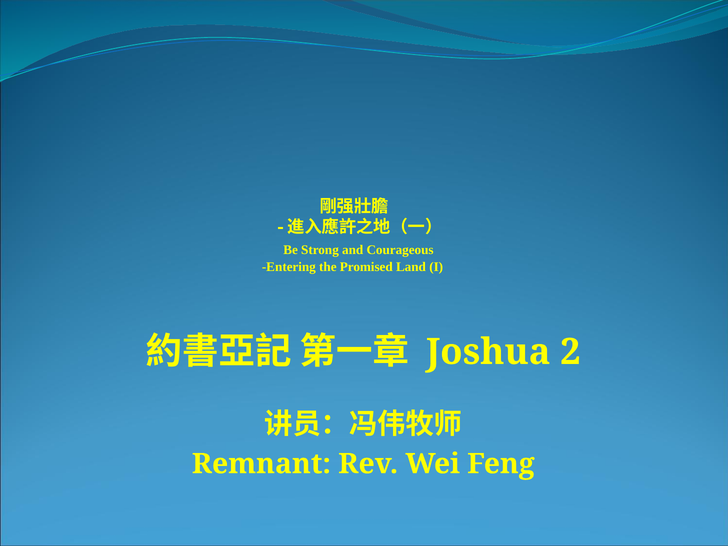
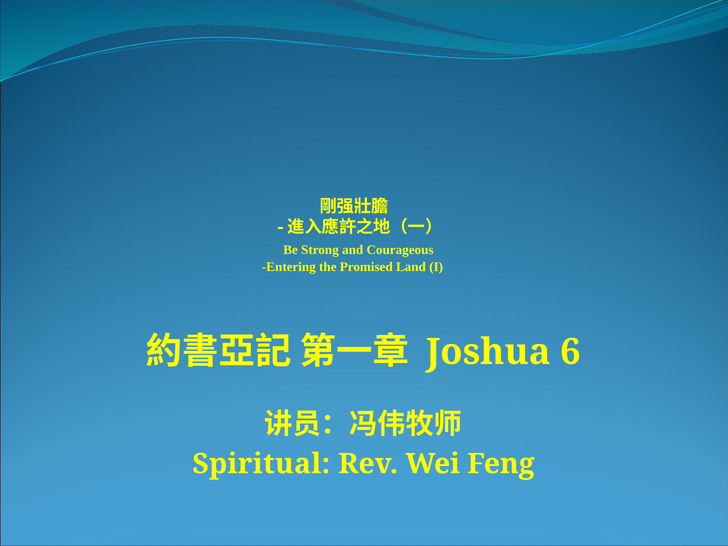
2: 2 -> 6 (570, 352)
Remnant: Remnant -> Spiritual (261, 464)
